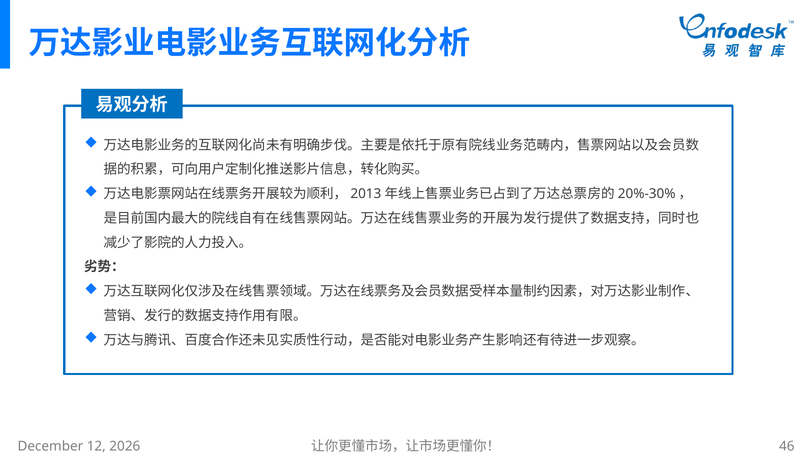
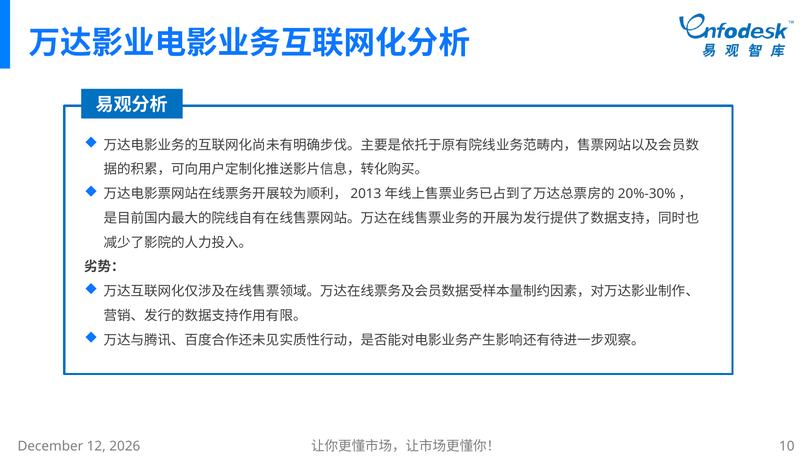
46: 46 -> 10 (787, 446)
